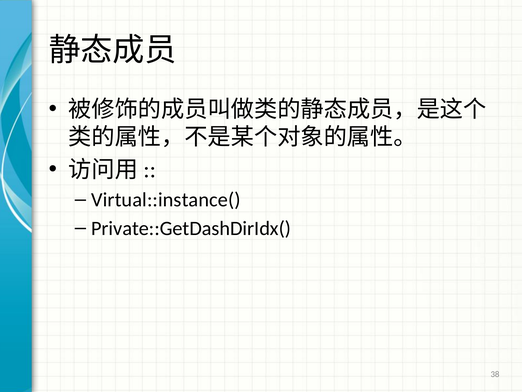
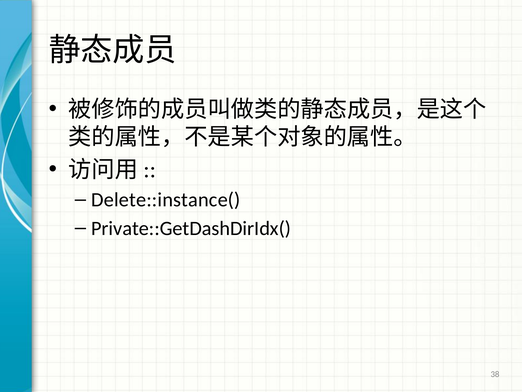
Virtual::instance(: Virtual::instance( -> Delete::instance( (166, 200)
